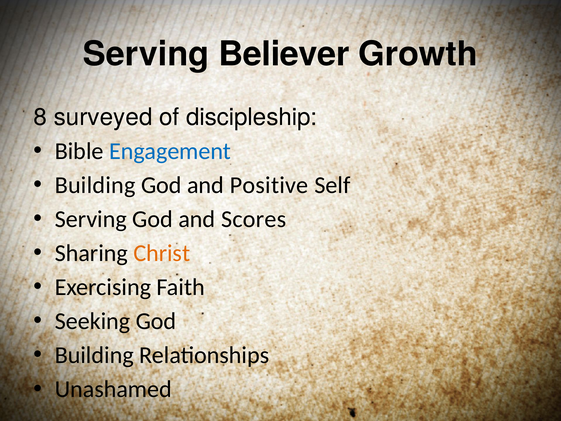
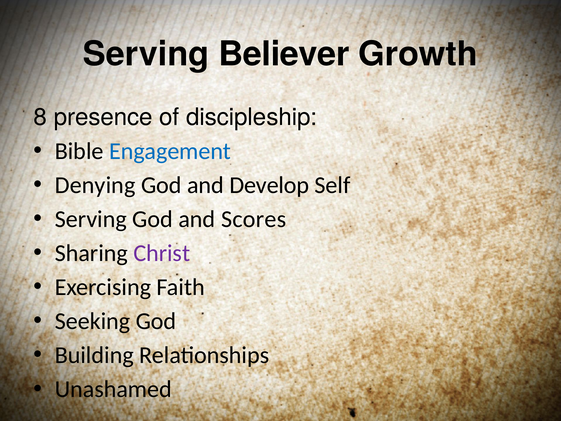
surveyed: surveyed -> presence (103, 117)
Building: Building -> Denying (95, 185)
Positive: Positive -> Develop (269, 185)
Christ colour: orange -> purple (162, 253)
